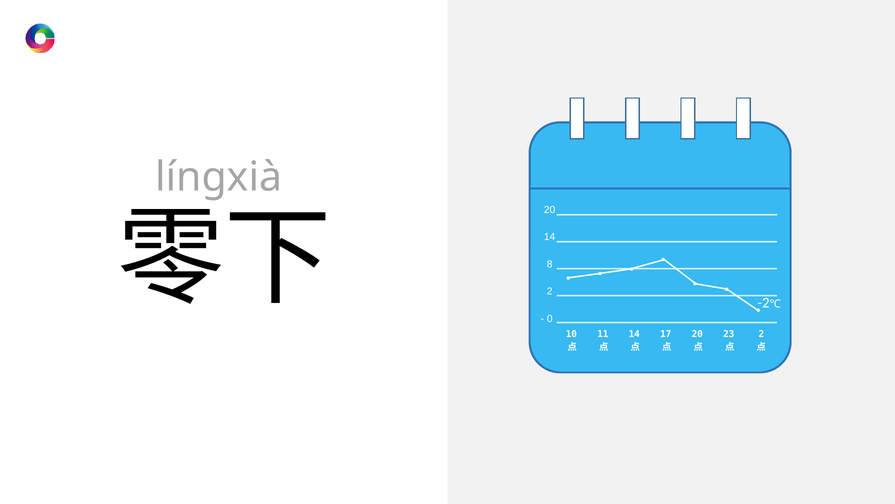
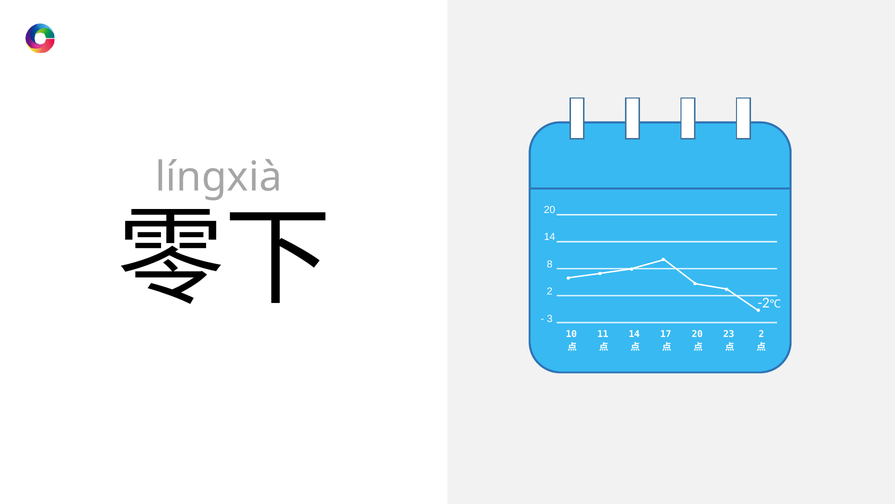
0: 0 -> 3 (550, 318)
